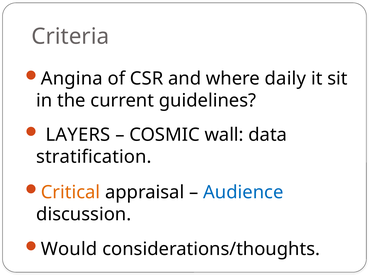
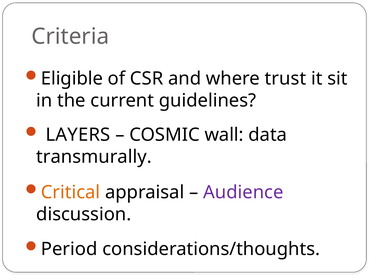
Angina: Angina -> Eligible (72, 79)
daily: daily -> trust (285, 79)
stratification: stratification -> transmurally (94, 157)
Audience colour: blue -> purple (243, 193)
Would: Would -> Period (69, 250)
